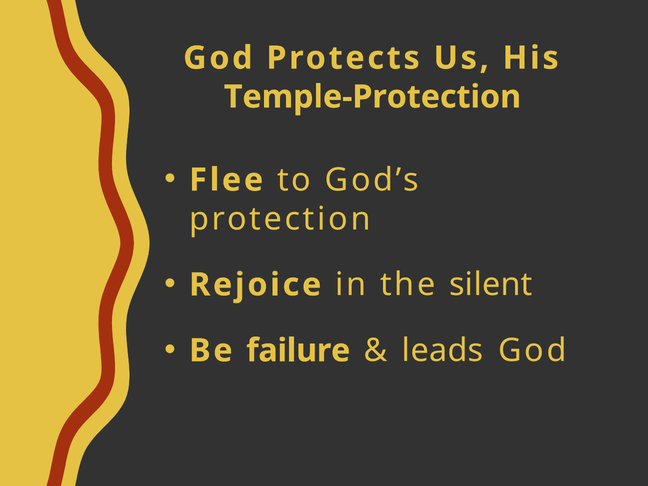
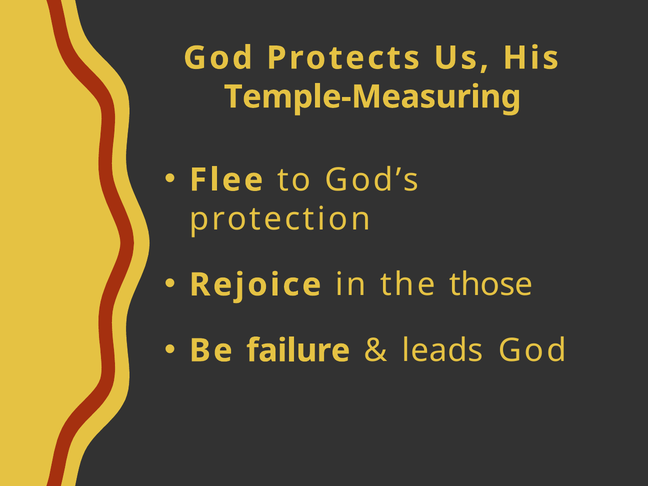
Temple-Protection: Temple-Protection -> Temple-Measuring (373, 97)
silent: silent -> those (491, 285)
